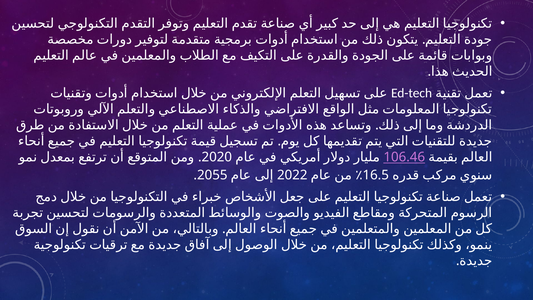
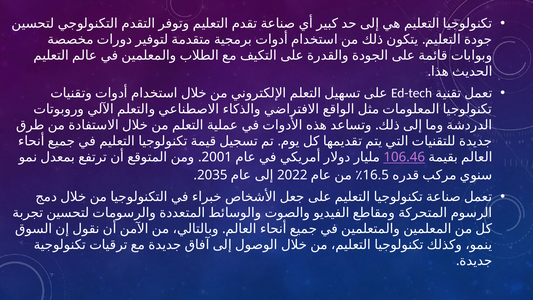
2020: 2020 -> 2001 (217, 157)
2055: 2055 -> 2035 (212, 175)
